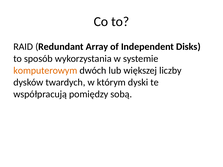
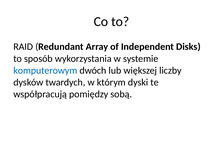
komputerowym colour: orange -> blue (45, 71)
